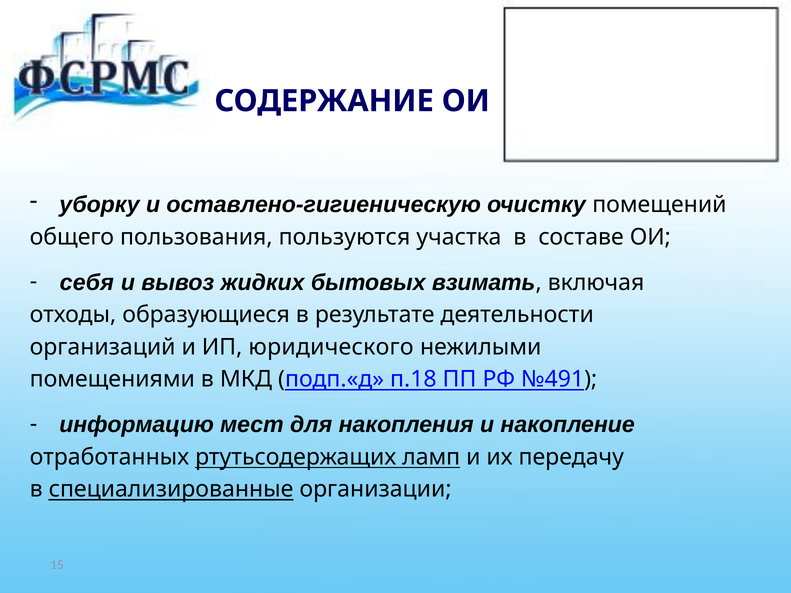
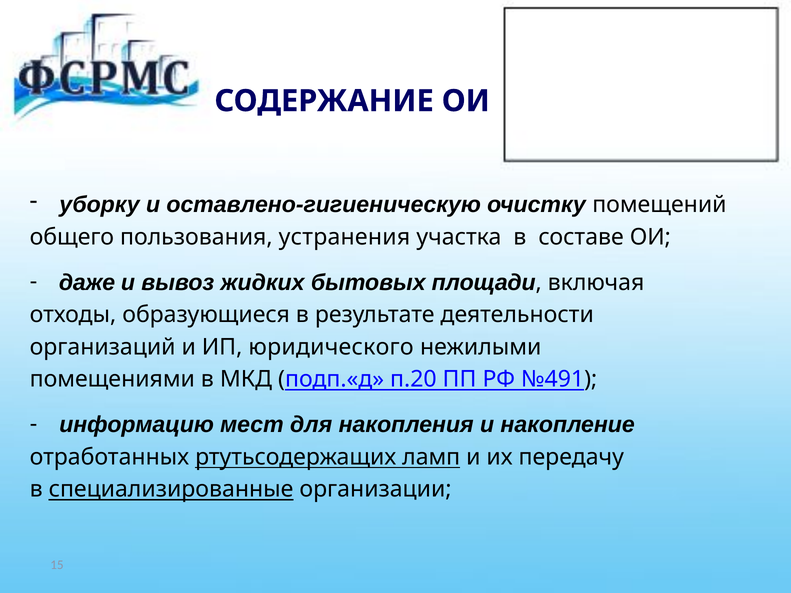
пользуются: пользуются -> устранения (344, 237)
себя: себя -> даже (87, 283)
взимать: взимать -> площади (484, 283)
п.18: п.18 -> п.20 (413, 379)
